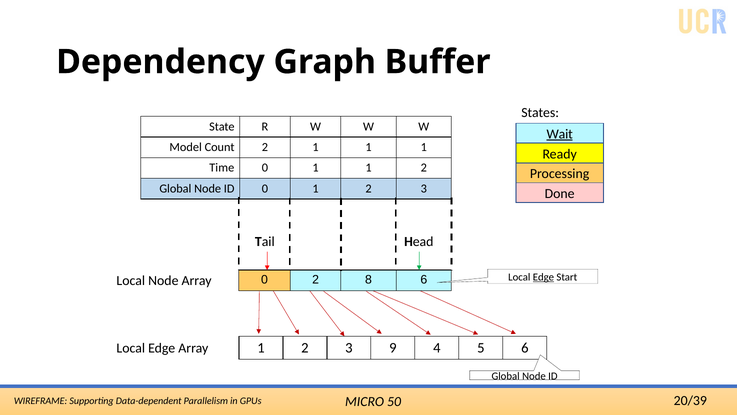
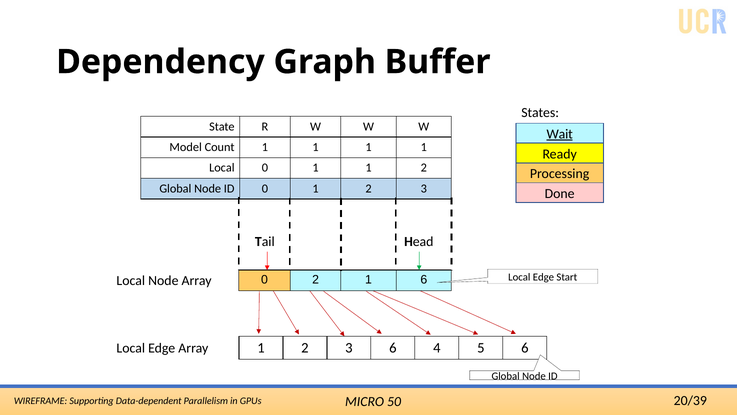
Count 2: 2 -> 1 (265, 147)
Time: Time -> Local (222, 168)
Edge underline: present -> none (543, 277)
2 8: 8 -> 1 (369, 279)
3 9: 9 -> 6 (393, 348)
